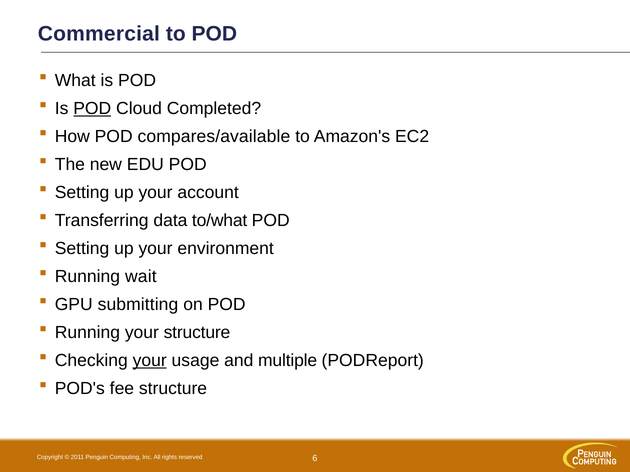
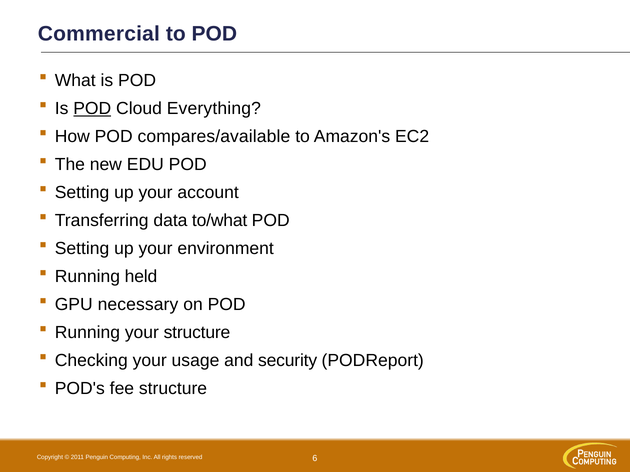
Completed: Completed -> Everything (214, 108)
wait: wait -> held (141, 277)
submitting: submitting -> necessary (138, 305)
your underline: present -> none (150, 361)
multiple: multiple -> security (288, 361)
